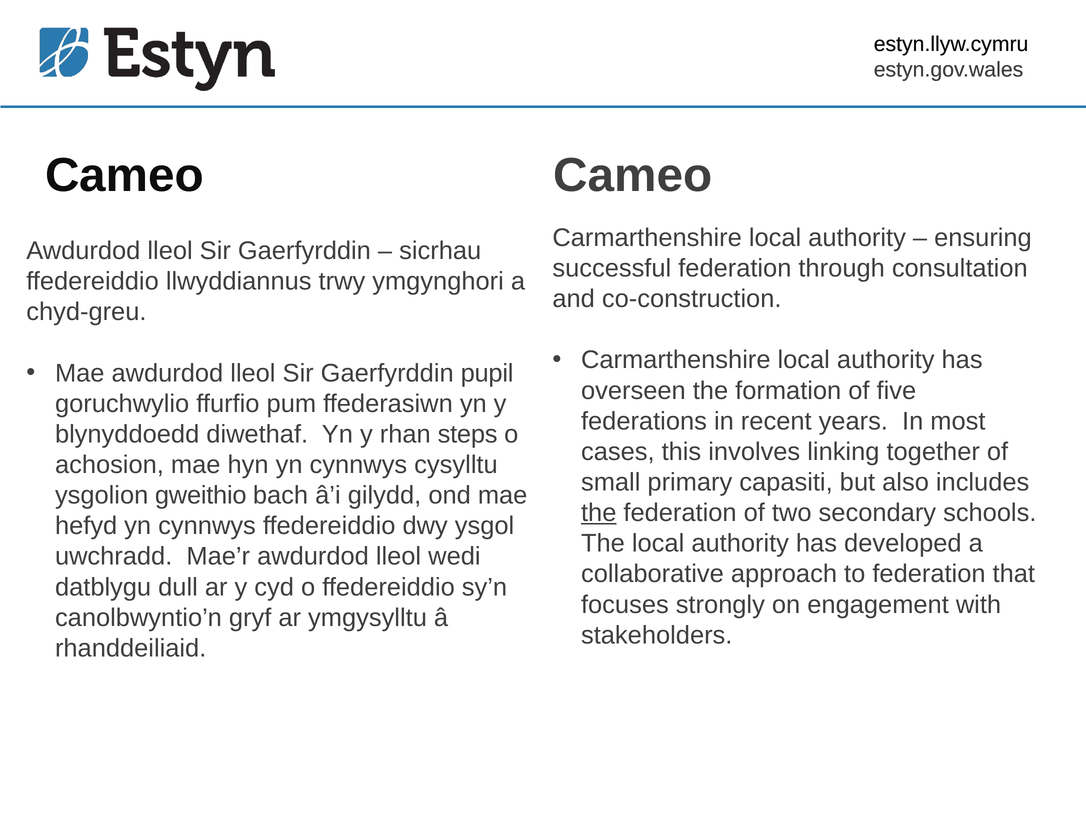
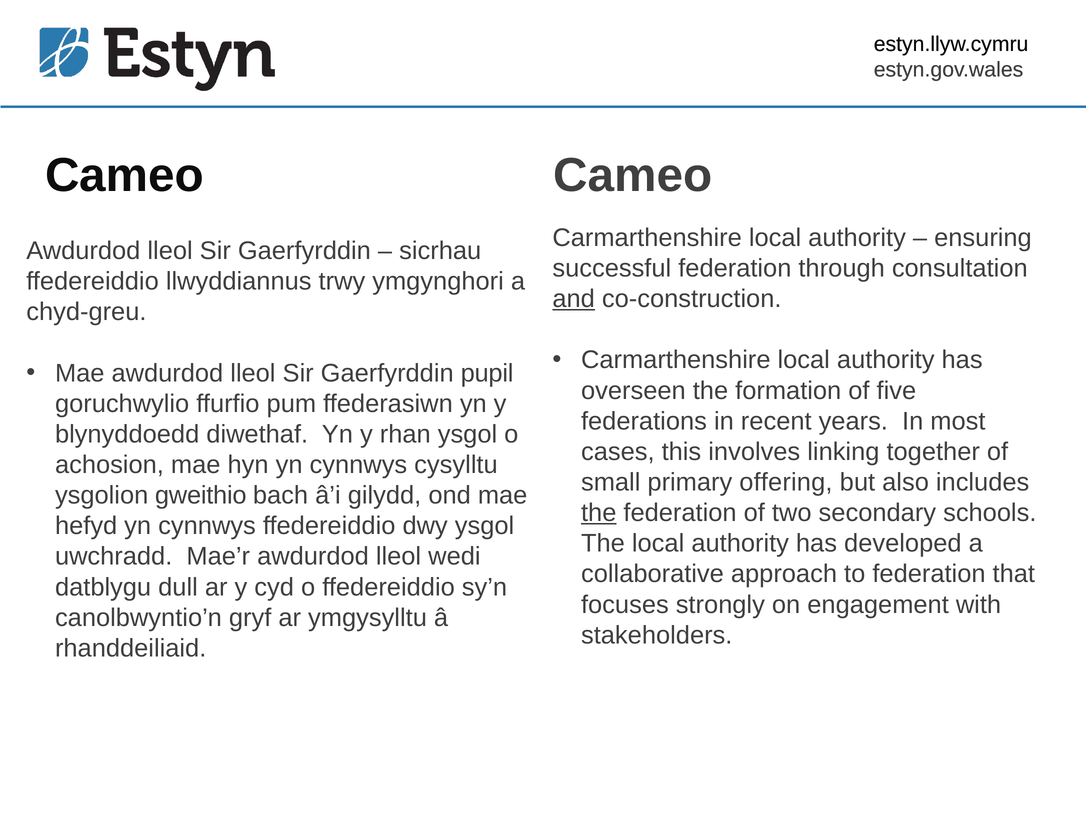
and underline: none -> present (574, 299)
rhan steps: steps -> ysgol (467, 434)
capasiti: capasiti -> offering (786, 482)
